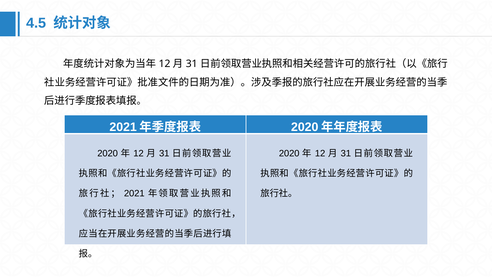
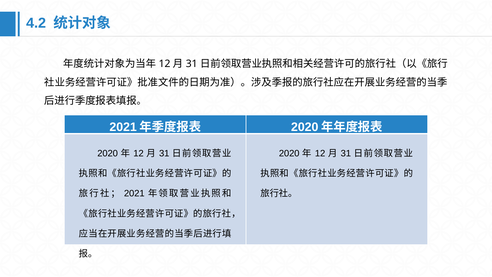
4.5: 4.5 -> 4.2 (36, 23)
